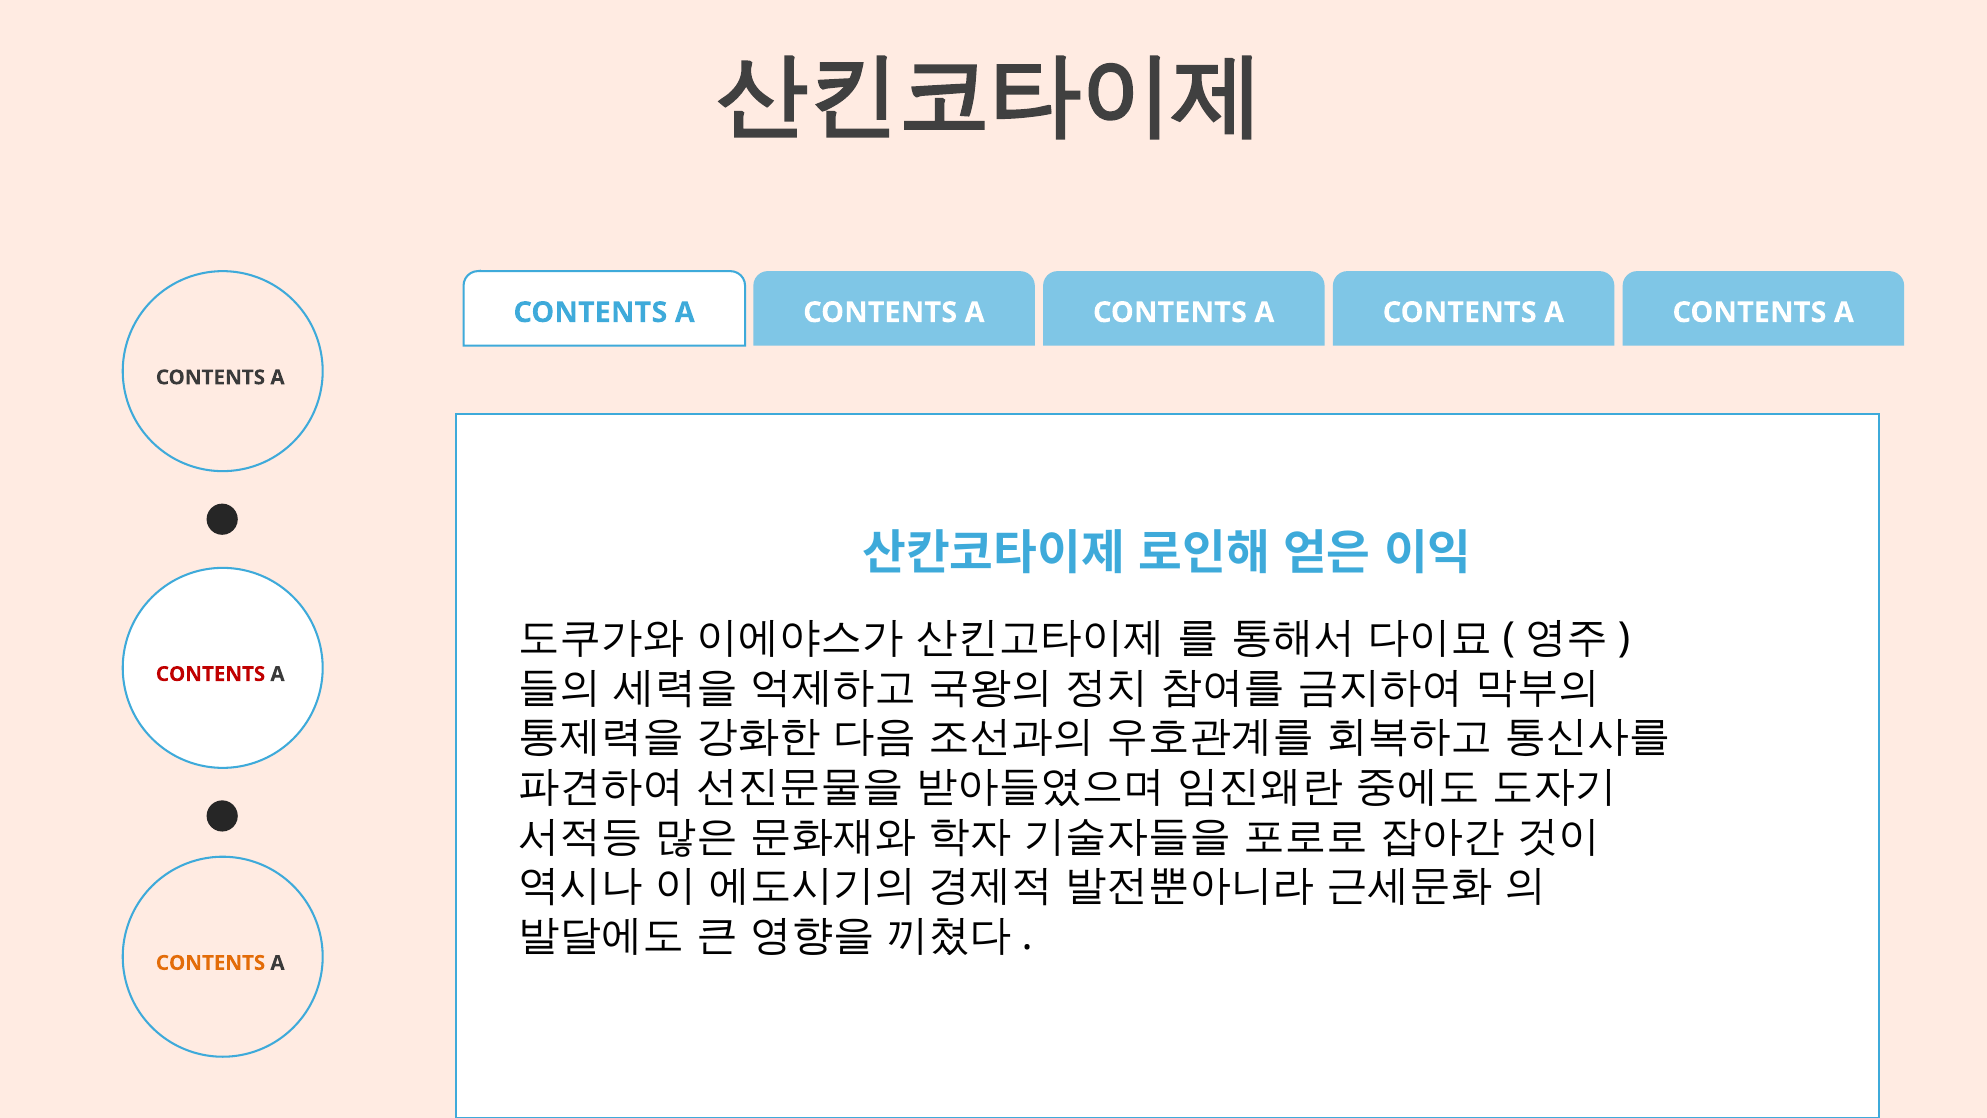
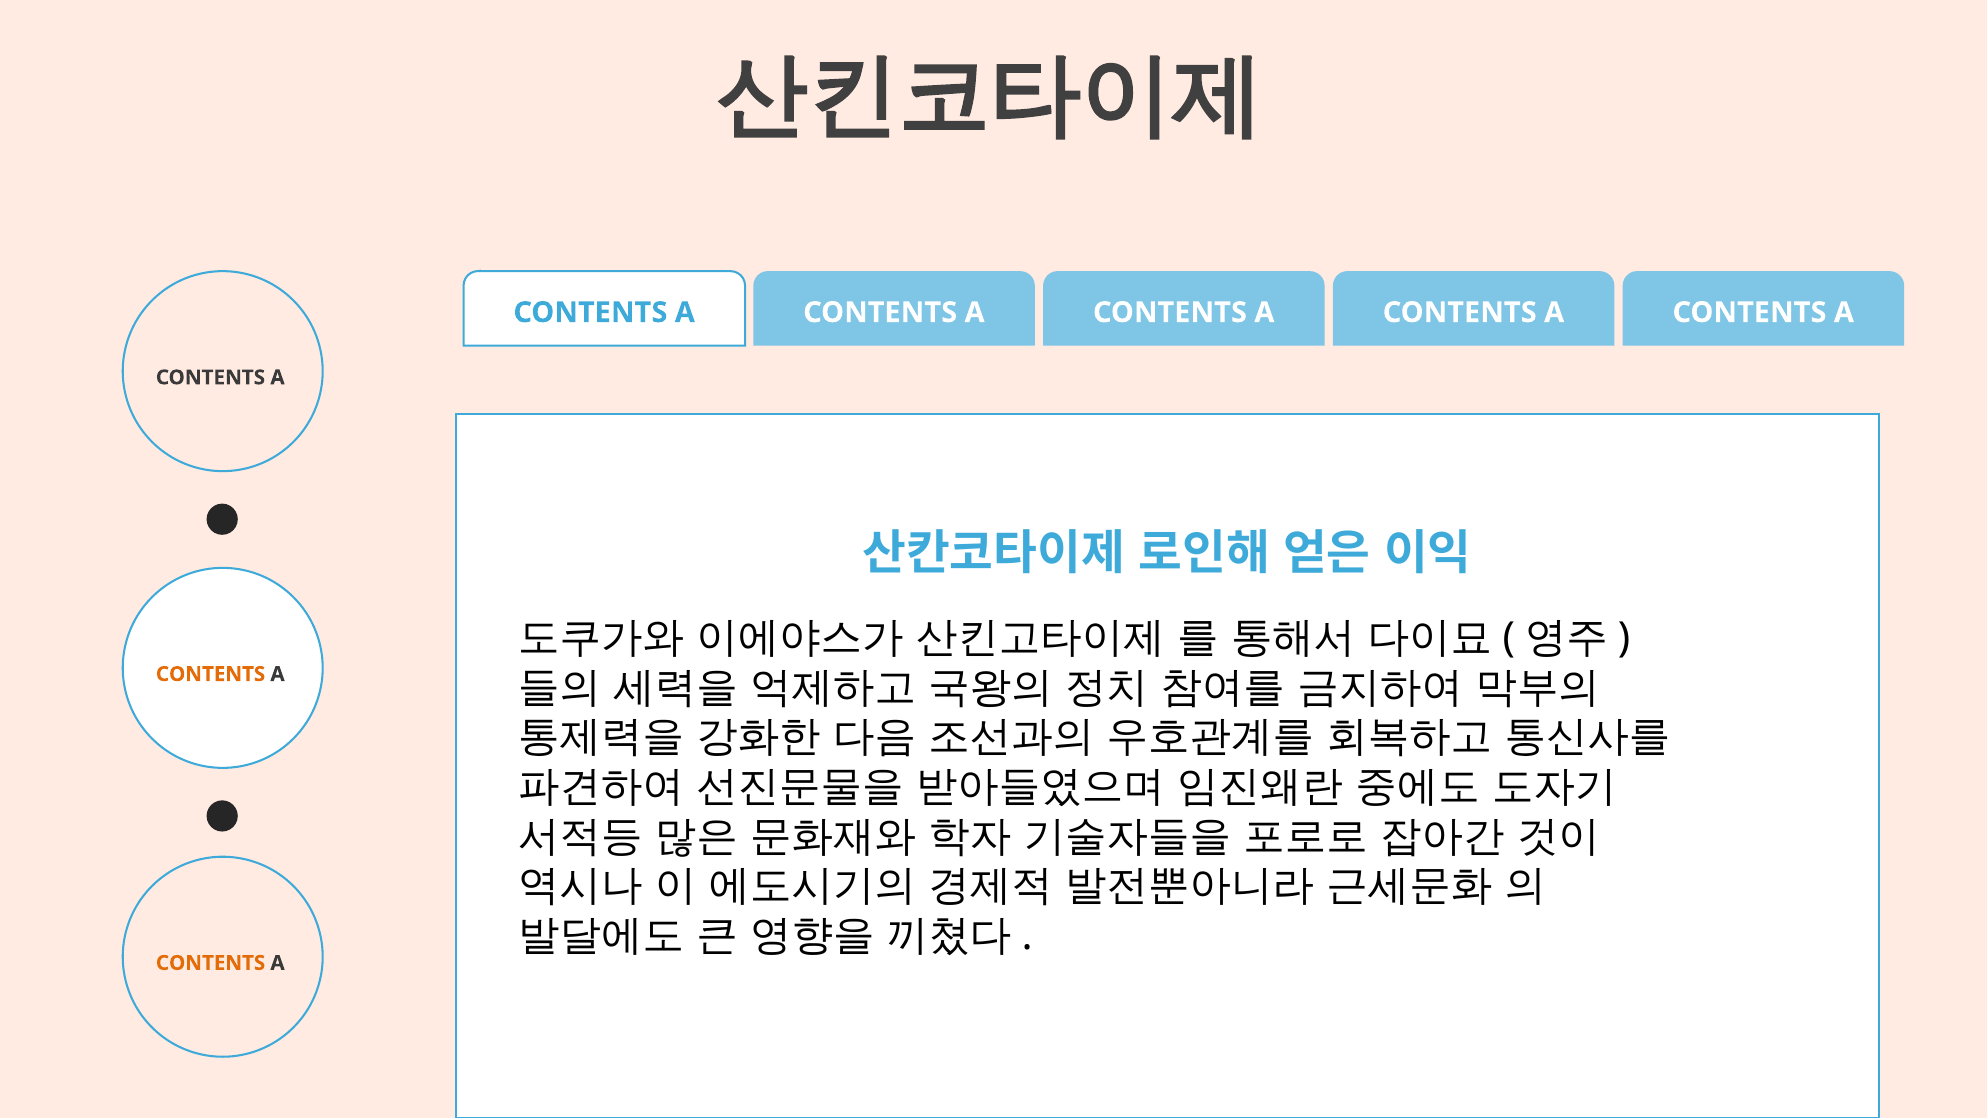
CONTENTS colour: red -> orange (211, 674)
